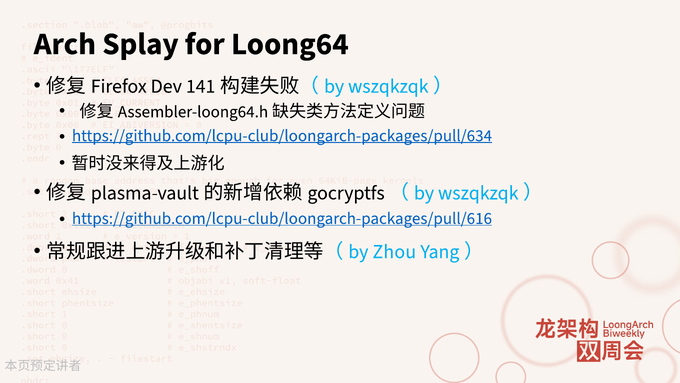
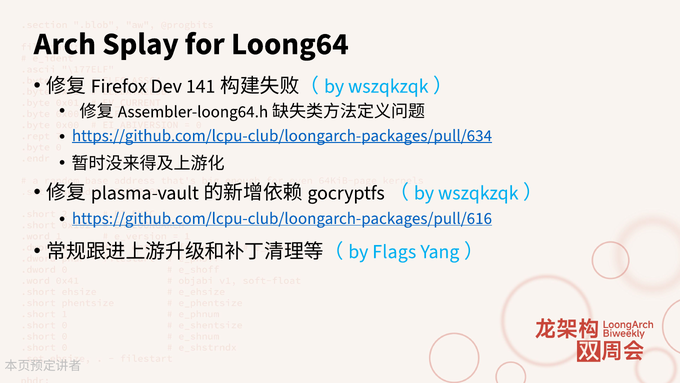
Zhou: Zhou -> Flags (394, 251)
